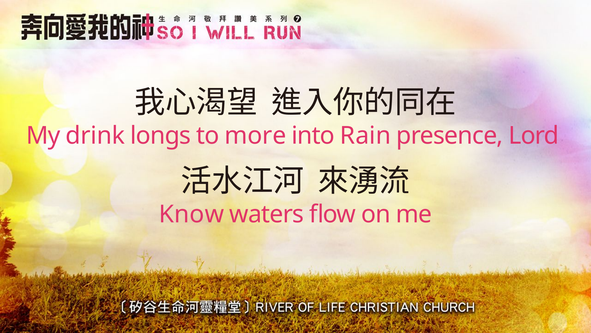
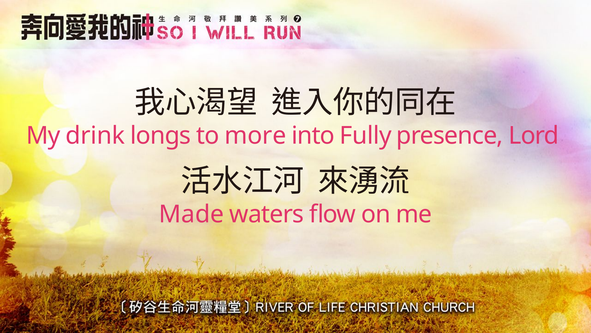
Rain: Rain -> Fully (366, 135)
Know: Know -> Made (192, 214)
